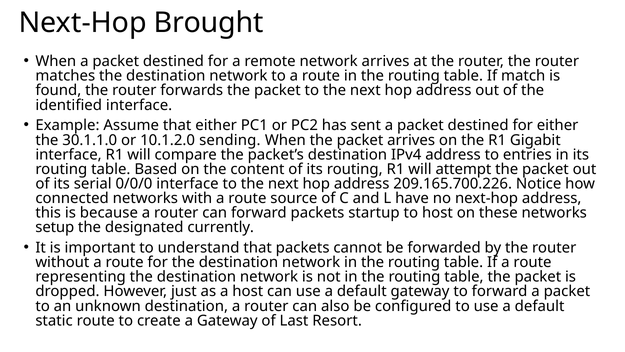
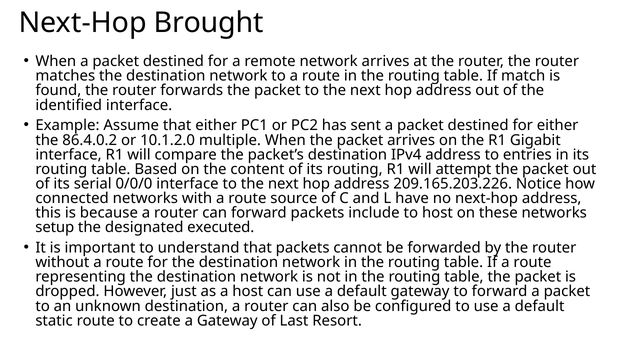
30.1.1.0: 30.1.1.0 -> 86.4.0.2 (90, 140)
sending: sending -> multiple (230, 140)
209.165.700.226: 209.165.700.226 -> 209.165.203.226 (453, 184)
startup: startup -> include (374, 213)
currently: currently -> executed (221, 227)
